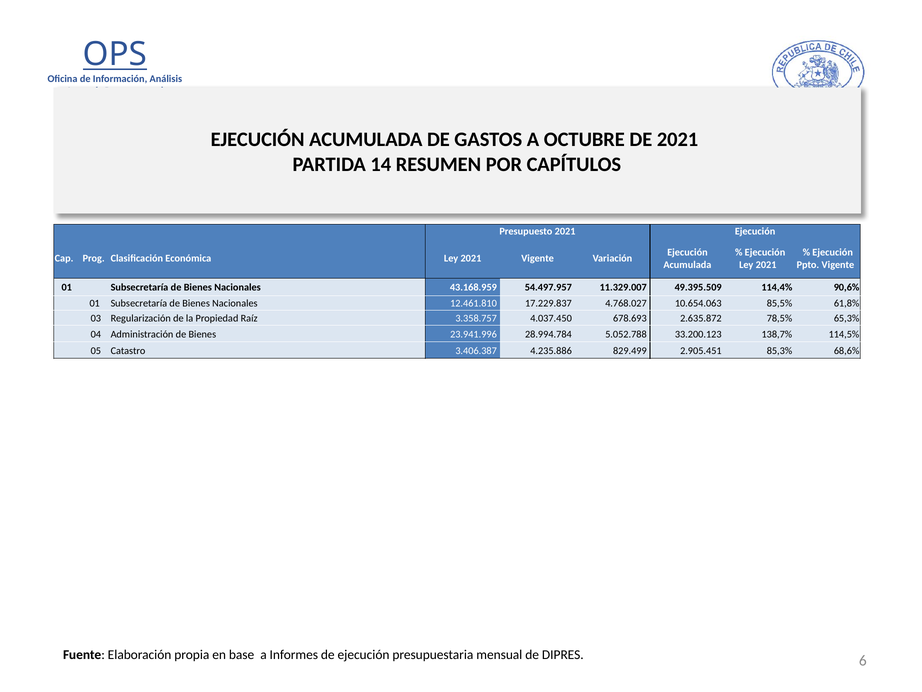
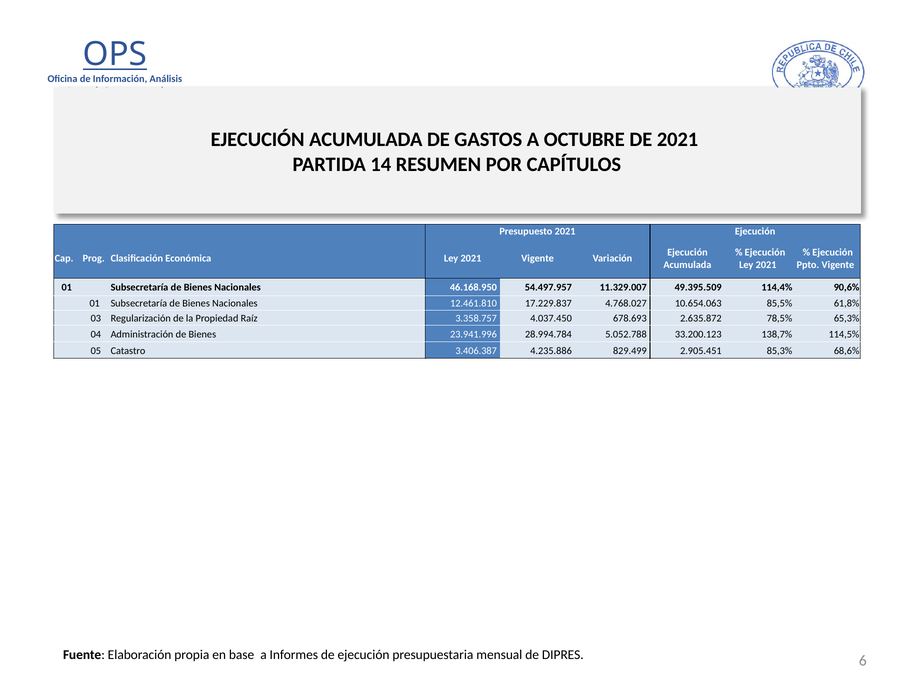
43.168.959: 43.168.959 -> 46.168.950 (473, 287)
